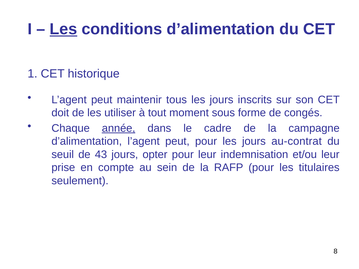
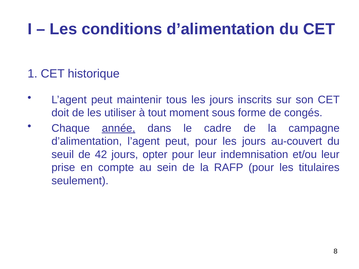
Les underline: present -> none (63, 29)
au-contrat: au-contrat -> au-couvert (297, 141)
43: 43 -> 42 (101, 155)
